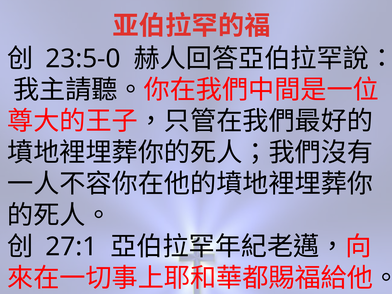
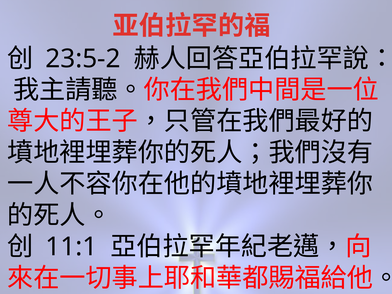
23:5-0: 23:5-0 -> 23:5-2 (83, 59)
27:1: 27:1 -> 11:1 (71, 247)
